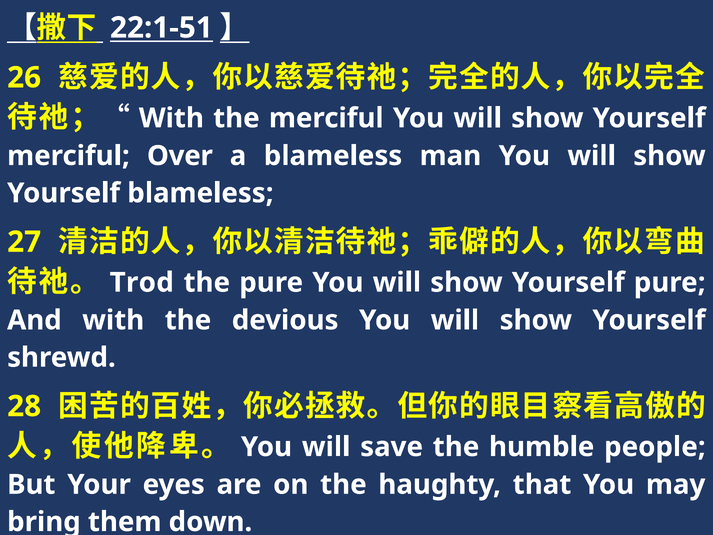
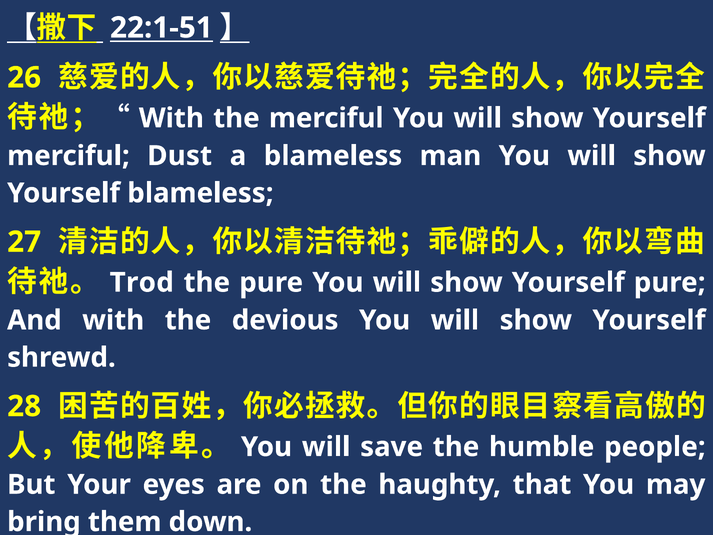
Over: Over -> Dust (180, 156)
